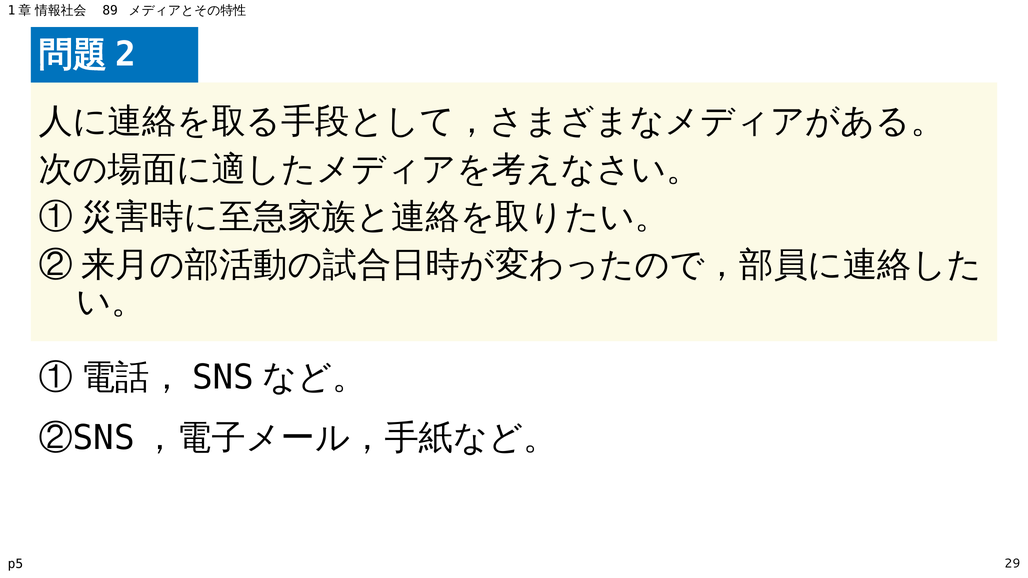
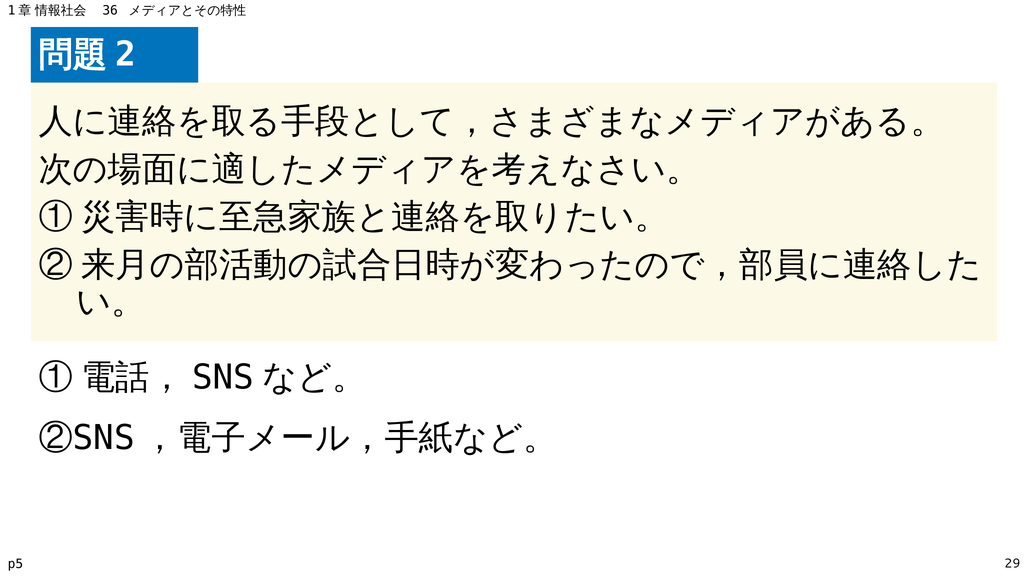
89: 89 -> 36 (110, 11)
